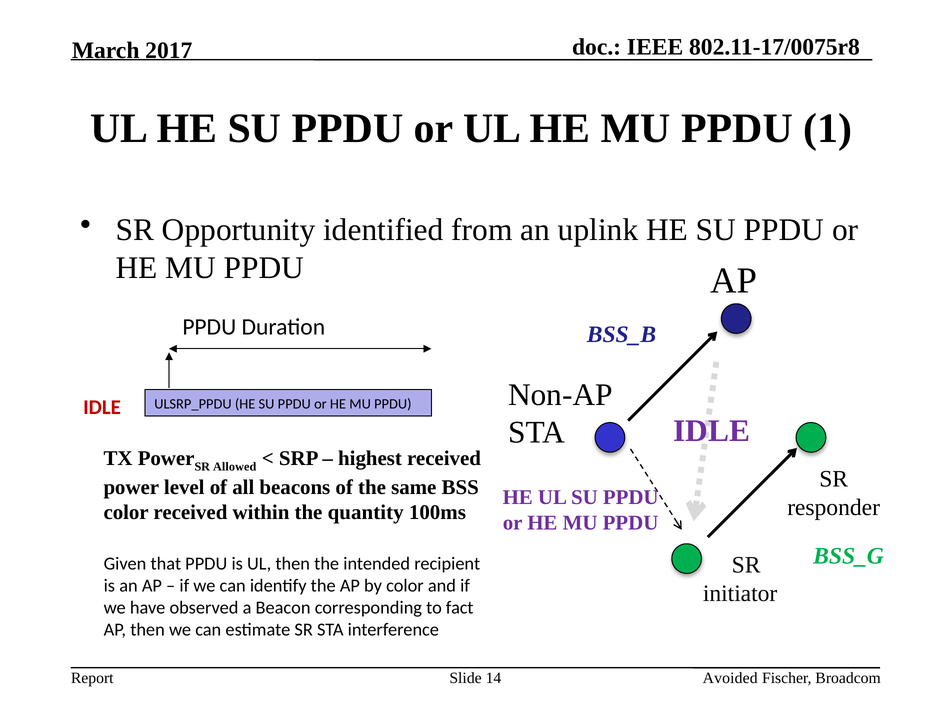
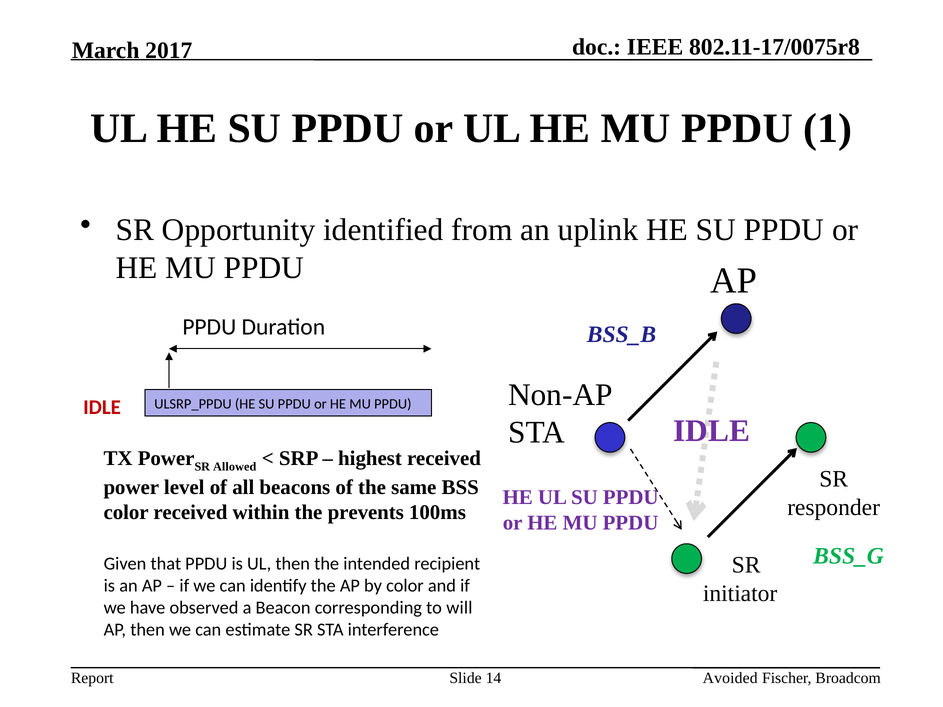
quantity: quantity -> prevents (366, 512)
fact: fact -> will (459, 608)
